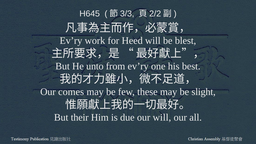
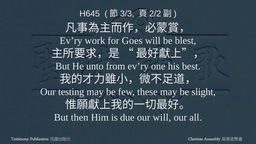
Heed: Heed -> Goes (132, 41)
comes: comes -> testing (71, 92)
their: their -> then (80, 117)
